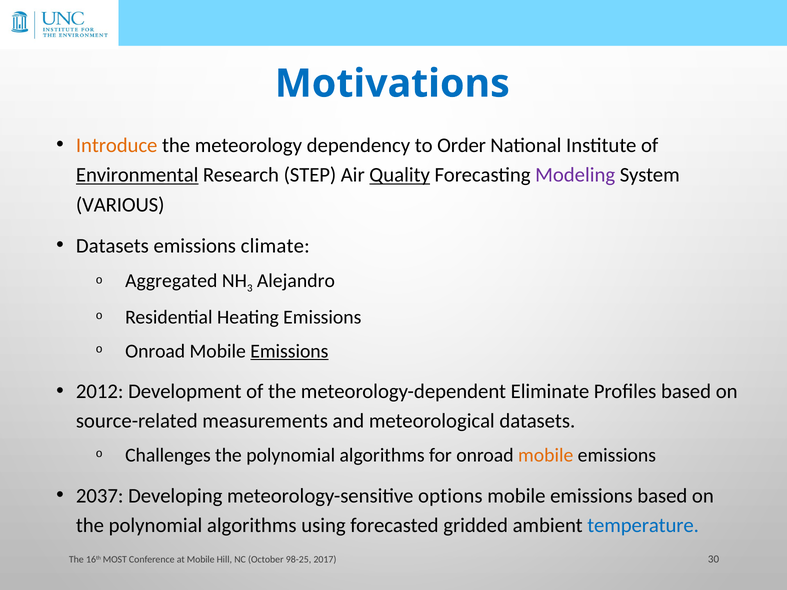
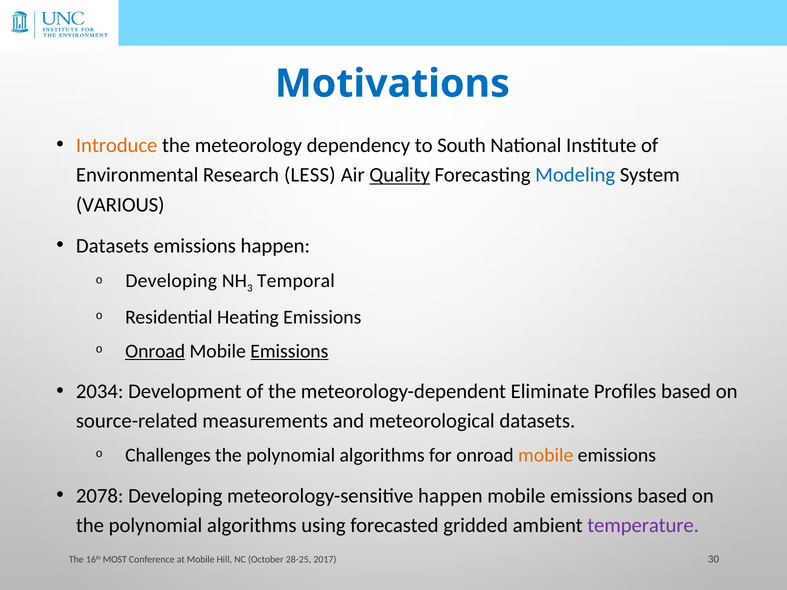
Order: Order -> South (462, 145)
Environmental underline: present -> none (137, 175)
STEP: STEP -> LESS (310, 175)
Modeling colour: purple -> blue (575, 175)
emissions climate: climate -> happen (275, 246)
Aggregated: Aggregated -> Developing (171, 281)
Alejandro: Alejandro -> Temporal (296, 281)
Onroad underline: none -> present (155, 351)
2012: 2012 -> 2034 (100, 391)
2037: 2037 -> 2078 (100, 496)
meteorology-sensitive options: options -> happen (450, 496)
temperature colour: blue -> purple (643, 526)
98-25: 98-25 -> 28-25 (299, 560)
